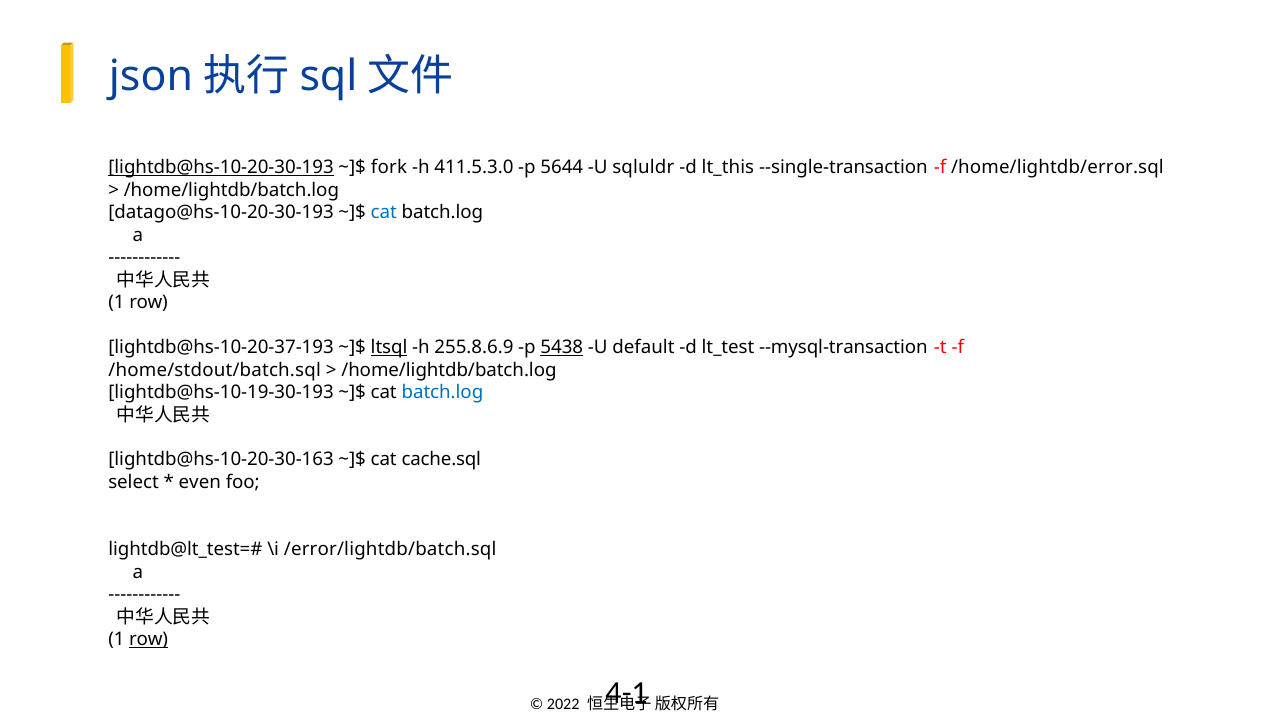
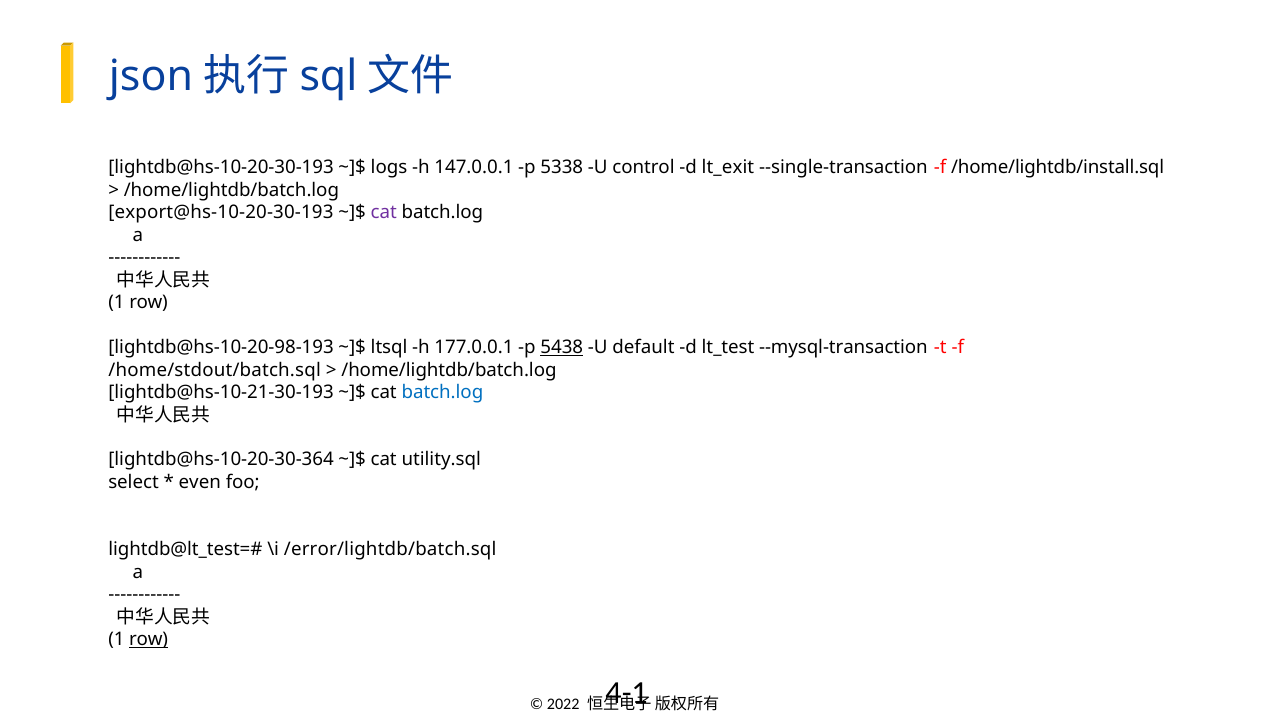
lightdb@hs-10-20-30-193 underline: present -> none (221, 168)
fork: fork -> logs (389, 168)
411.5.3.0: 411.5.3.0 -> 147.0.0.1 (474, 168)
5644: 5644 -> 5338 (562, 168)
sqluldr: sqluldr -> control (643, 168)
lt_this: lt_this -> lt_exit (728, 168)
/home/lightdb/error.sql: /home/lightdb/error.sql -> /home/lightdb/install.sql (1058, 168)
datago@hs-10-20-30-193: datago@hs-10-20-30-193 -> export@hs-10-20-30-193 (221, 213)
cat colour: blue -> purple (384, 213)
lightdb@hs-10-20-37-193: lightdb@hs-10-20-37-193 -> lightdb@hs-10-20-98-193 (221, 348)
ltsql underline: present -> none (389, 348)
255.8.6.9: 255.8.6.9 -> 177.0.0.1 (474, 348)
lightdb@hs-10-19-30-193: lightdb@hs-10-19-30-193 -> lightdb@hs-10-21-30-193 (221, 393)
lightdb@hs-10-20-30-163: lightdb@hs-10-20-30-163 -> lightdb@hs-10-20-30-364 (221, 460)
cache.sql: cache.sql -> utility.sql (441, 460)
